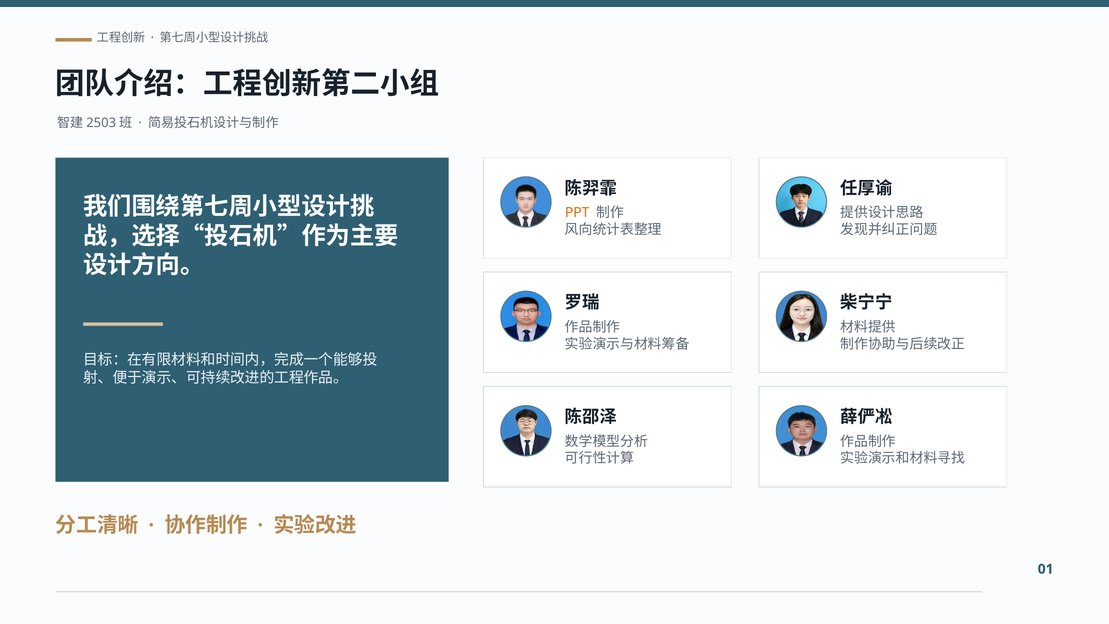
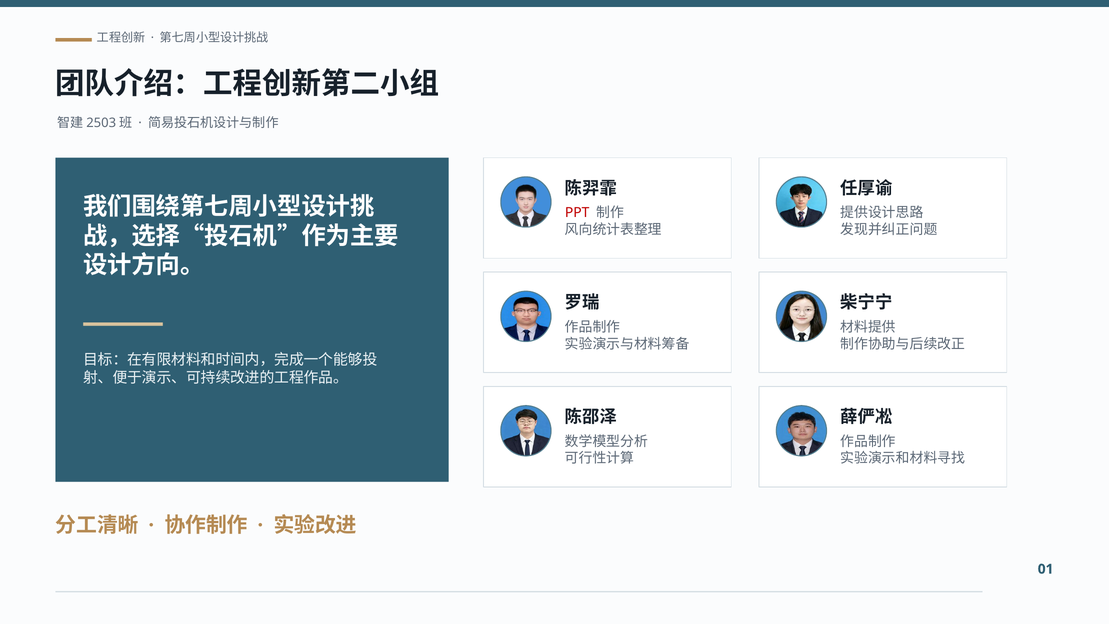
PPT colour: orange -> red (577, 213)
